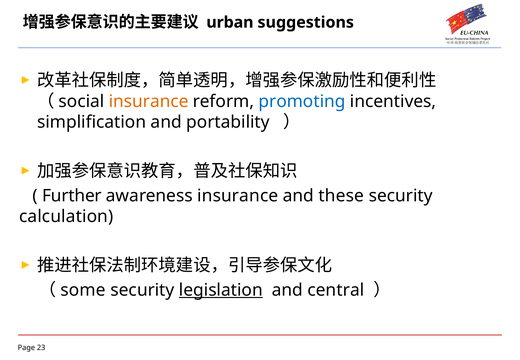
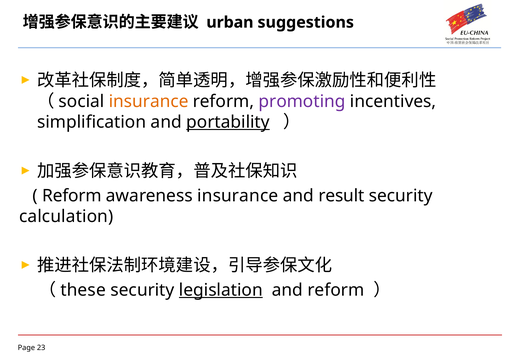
promoting colour: blue -> purple (302, 101)
portability underline: none -> present (228, 122)
Further: Further -> Reform (72, 196)
these: these -> result (341, 196)
some: some -> these (83, 290)
and central: central -> reform (336, 290)
